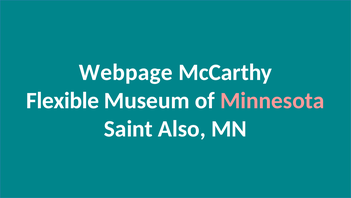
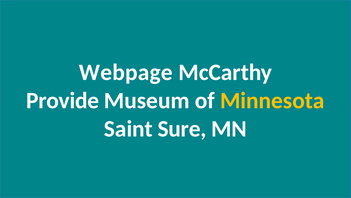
Flexible: Flexible -> Provide (63, 100)
Minnesota colour: pink -> yellow (272, 100)
Also: Also -> Sure (182, 128)
